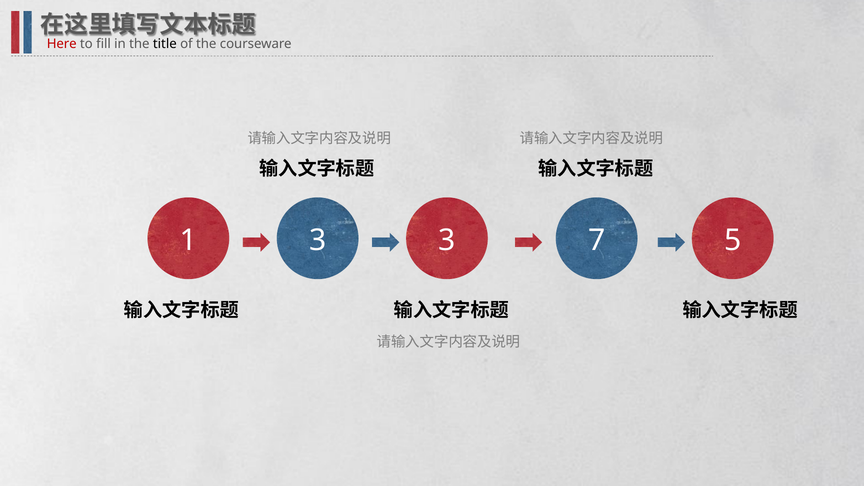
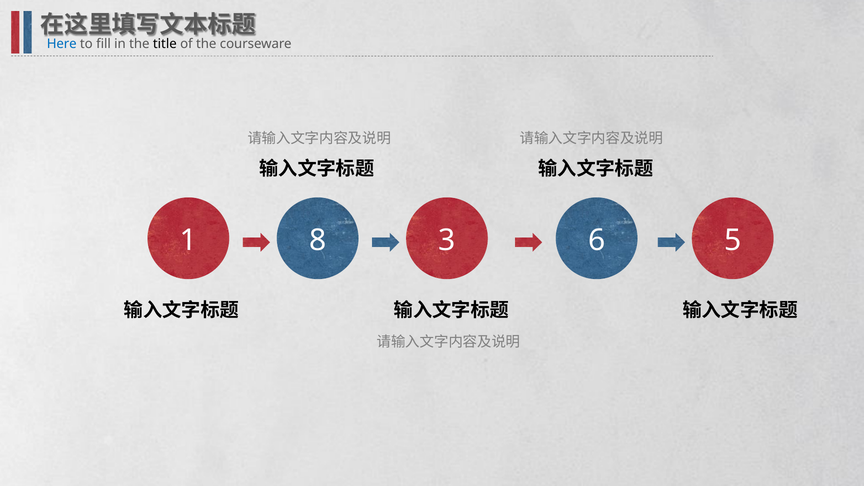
Here colour: red -> blue (62, 44)
1 3: 3 -> 8 (318, 240)
7: 7 -> 6 (597, 240)
